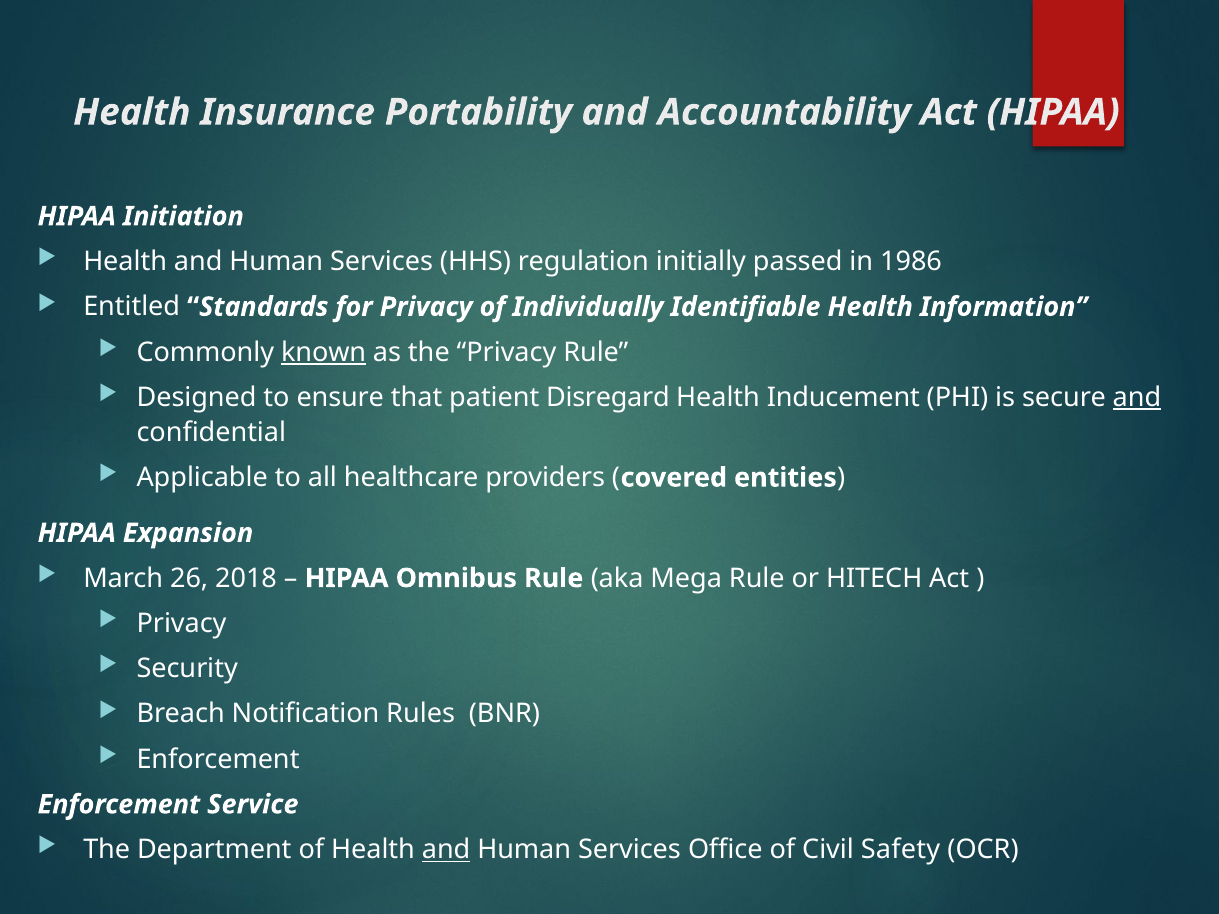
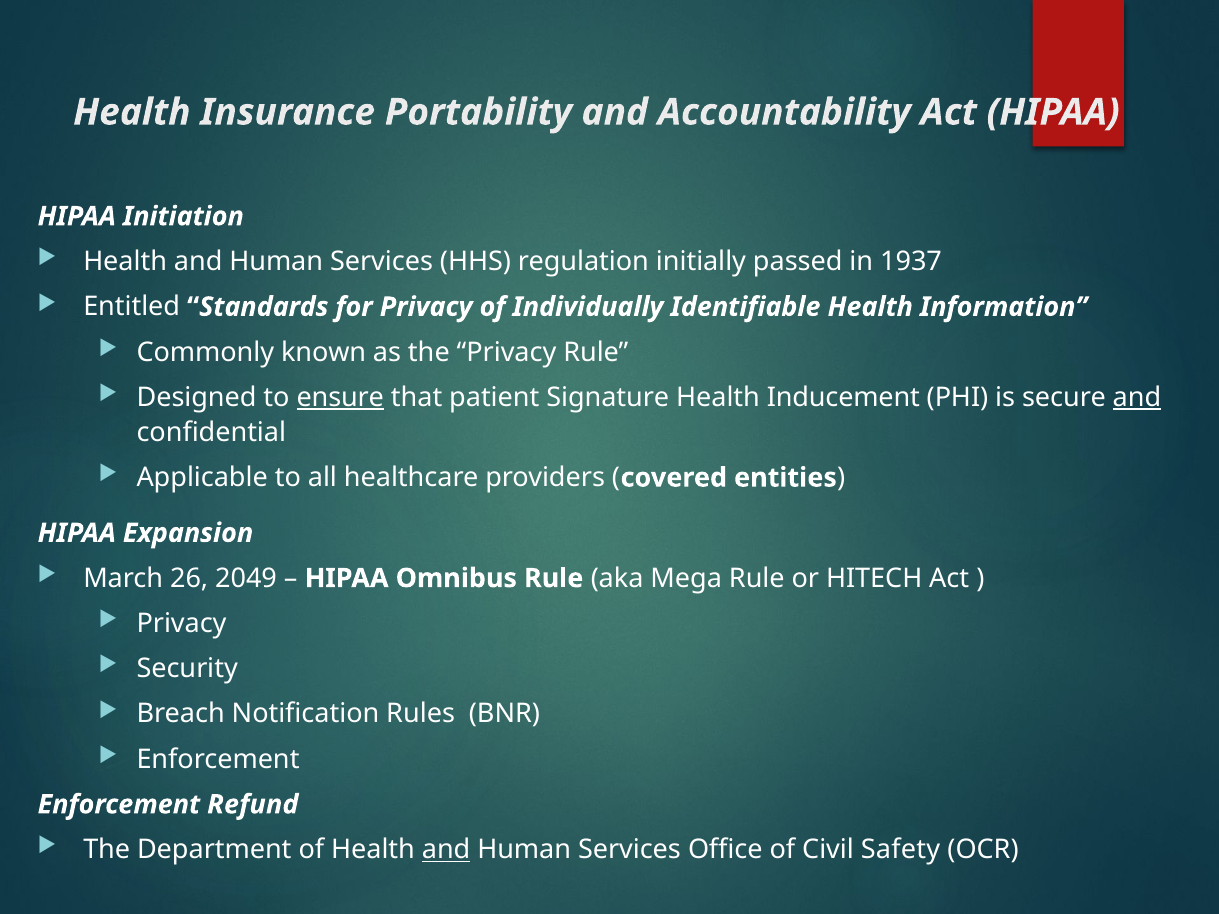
1986: 1986 -> 1937 (911, 262)
known underline: present -> none (324, 352)
ensure underline: none -> present (340, 397)
Disregard: Disregard -> Signature (608, 397)
2018: 2018 -> 2049 (246, 578)
Service: Service -> Refund (253, 805)
